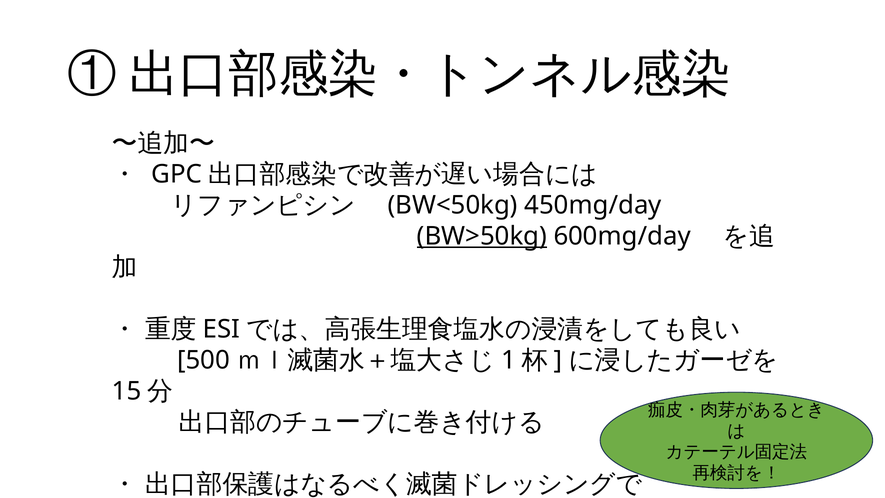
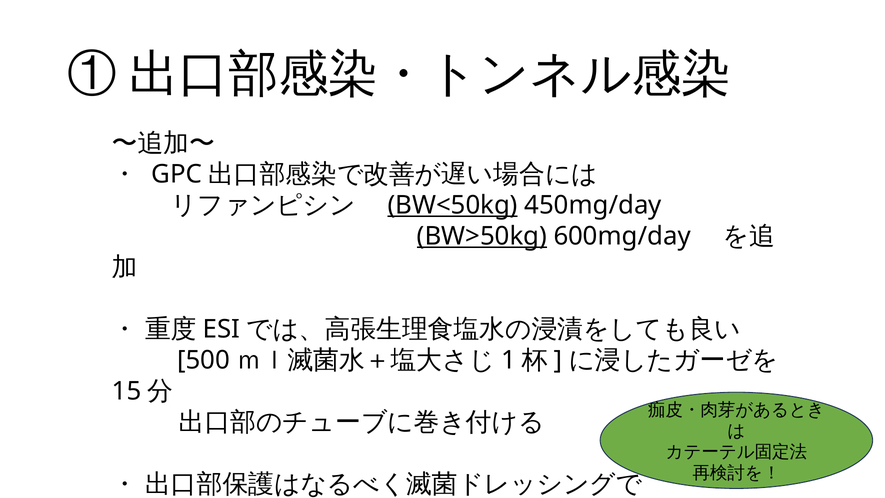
BW<50kg underline: none -> present (453, 205)
